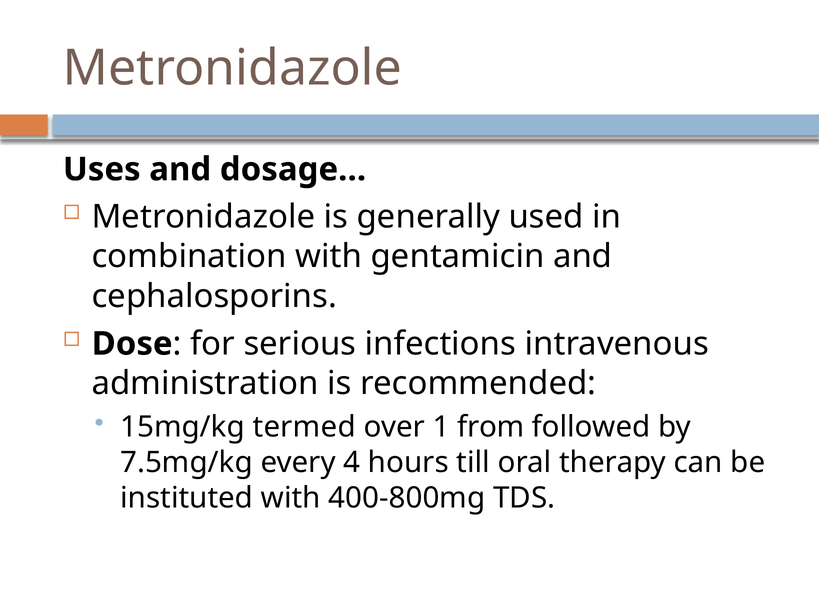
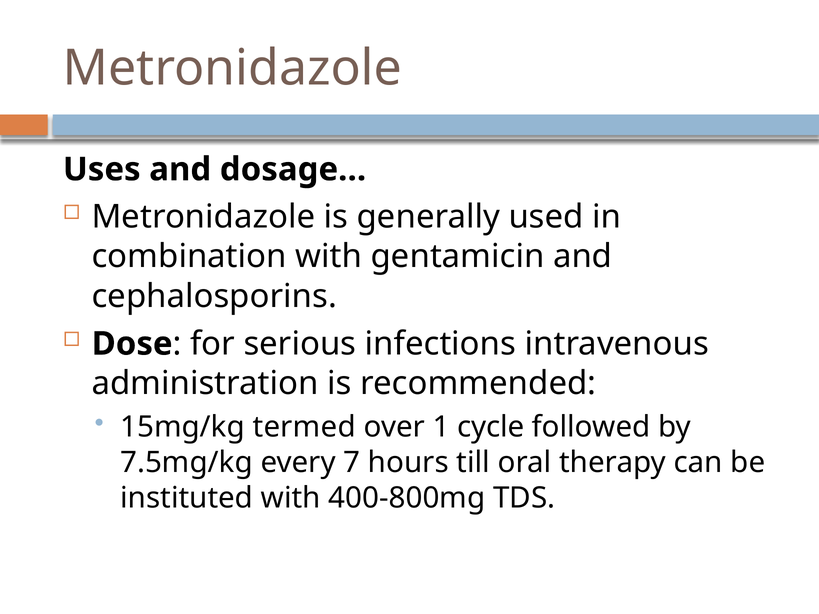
from: from -> cycle (491, 427)
4: 4 -> 7 (352, 463)
